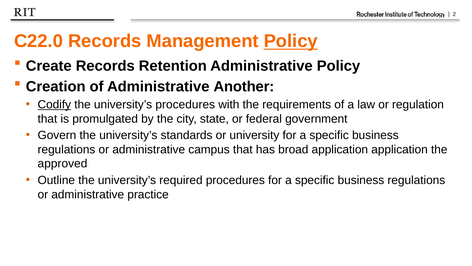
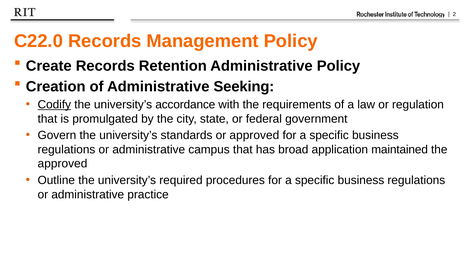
Policy underline: present -> none (291, 41)
Another: Another -> Seeking (244, 86)
university’s procedures: procedures -> accordance (185, 104)
or university: university -> approved (254, 135)
application application: application -> maintained (400, 149)
